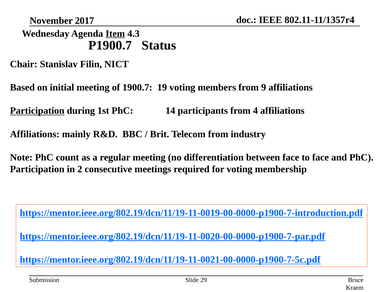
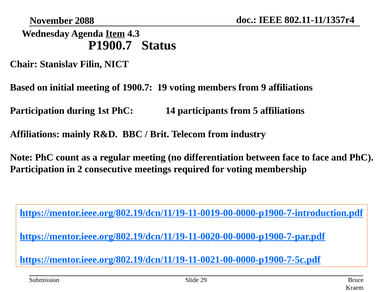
2017: 2017 -> 2088 (85, 21)
Participation underline: present -> none (37, 111)
4: 4 -> 5 (255, 111)
